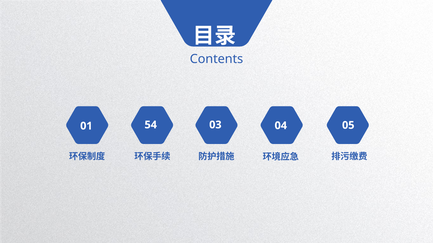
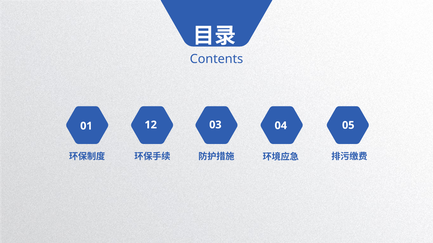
54: 54 -> 12 (151, 125)
